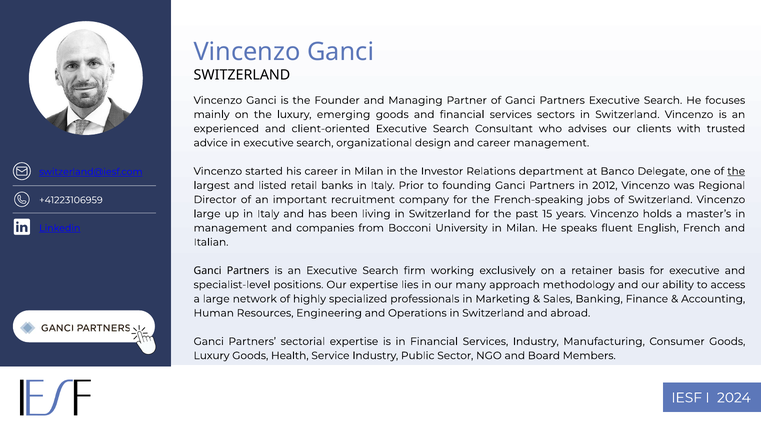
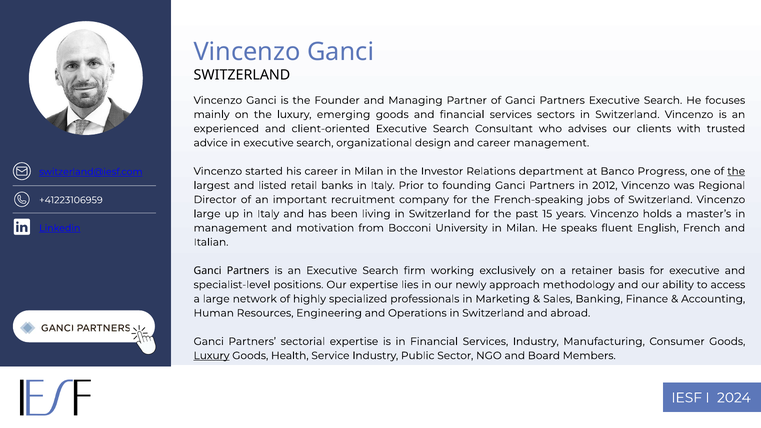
Delegate: Delegate -> Progress (662, 171)
companies: companies -> motivation (325, 228)
many: many -> newly (471, 285)
Luxury underline: none -> present (212, 356)
